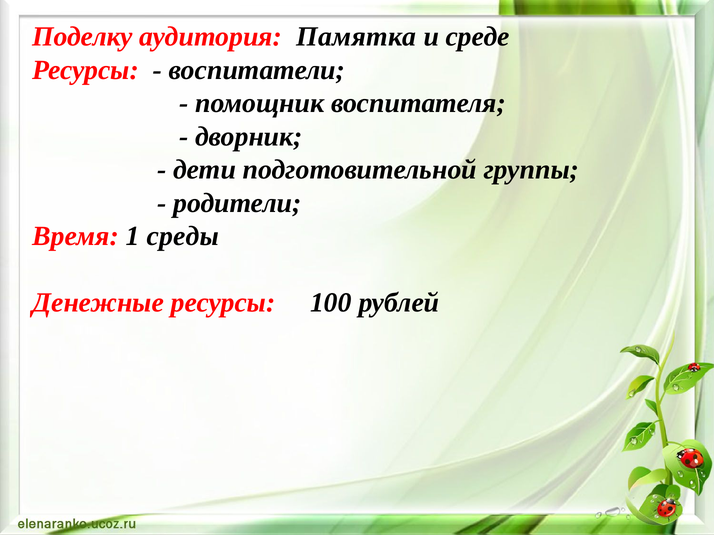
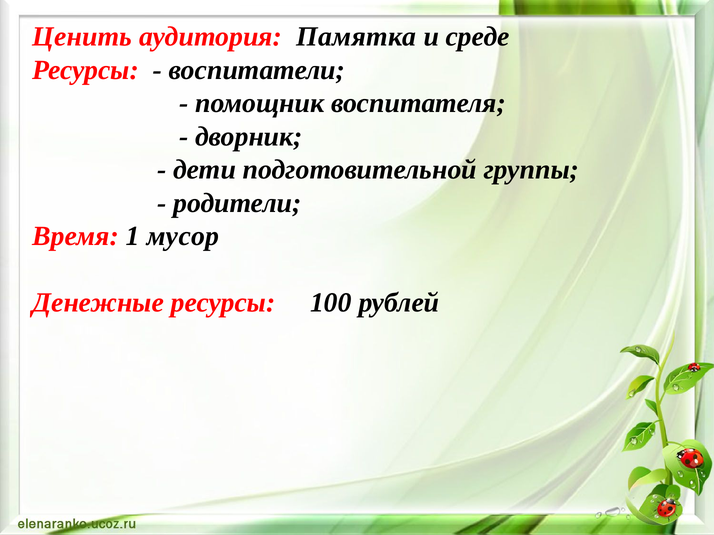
Поделку: Поделку -> Ценить (82, 37)
среды: среды -> мусор (183, 236)
